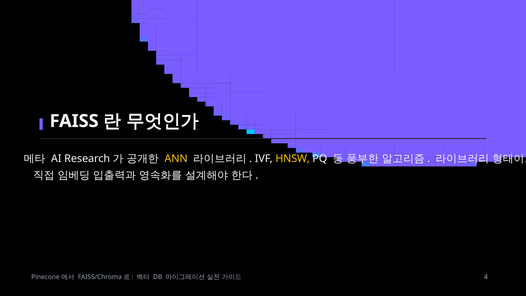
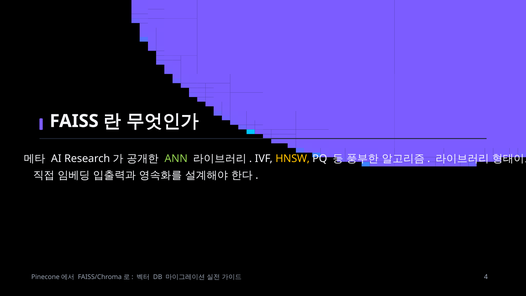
ANN colour: yellow -> light green (176, 158)
